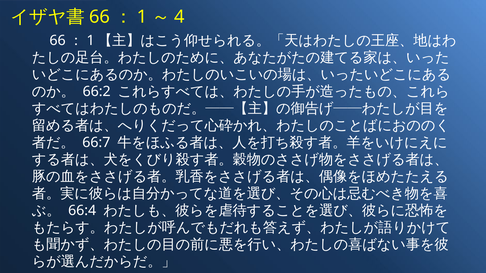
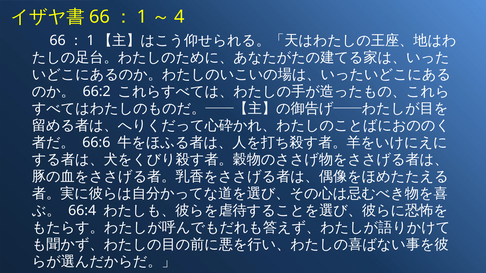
66:7: 66:7 -> 66:6 (96, 143)
